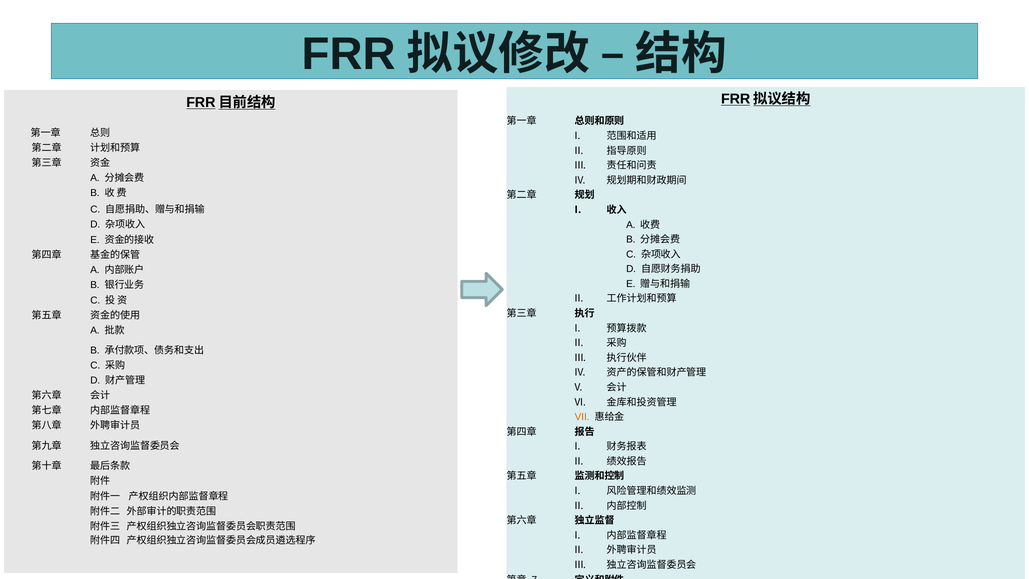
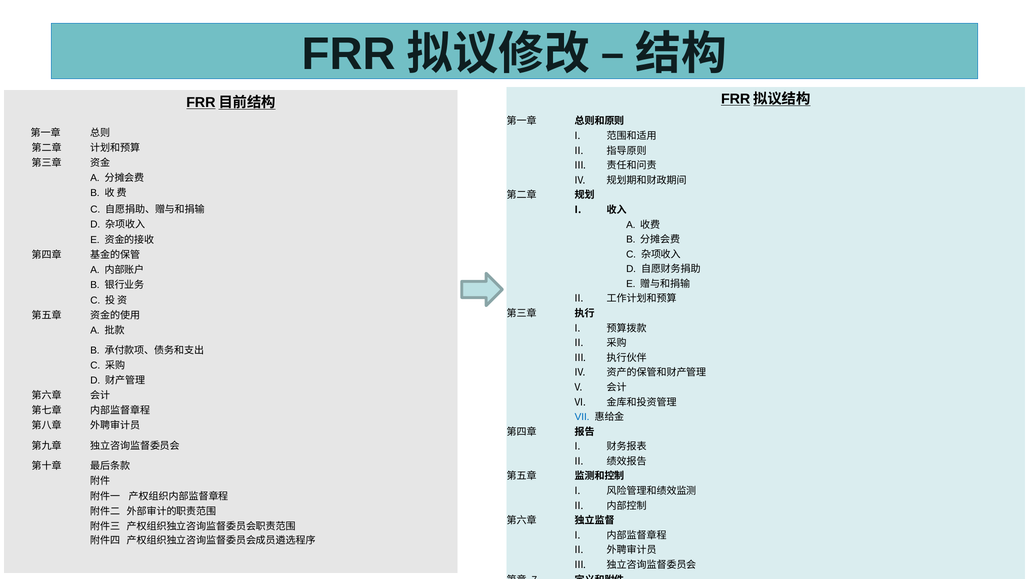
VII colour: orange -> blue (582, 417)
